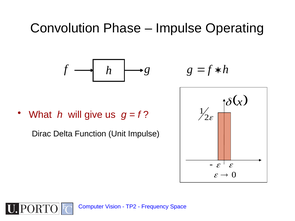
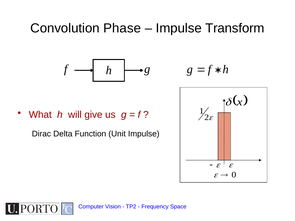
Operating: Operating -> Transform (235, 28)
